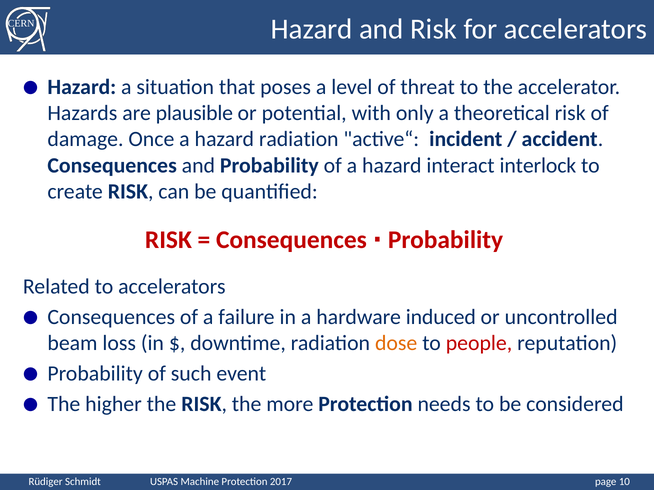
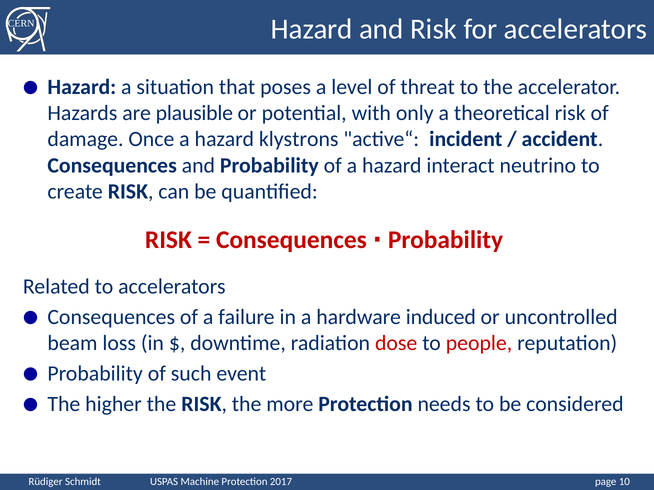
hazard radiation: radiation -> klystrons (299, 139)
interlock: interlock -> neutrino (538, 166)
dose colour: orange -> red (396, 344)
